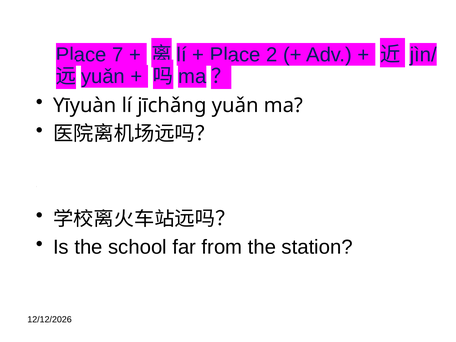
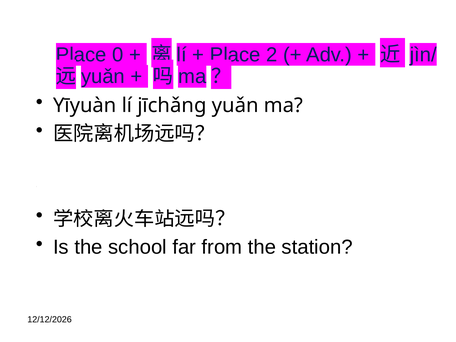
7: 7 -> 0 (118, 55)
